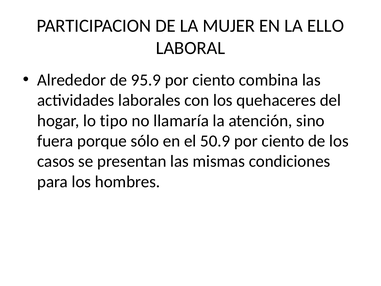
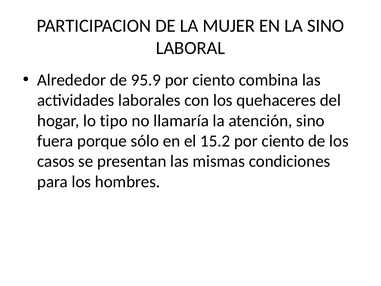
LA ELLO: ELLO -> SINO (326, 26)
50.9: 50.9 -> 15.2 (215, 141)
